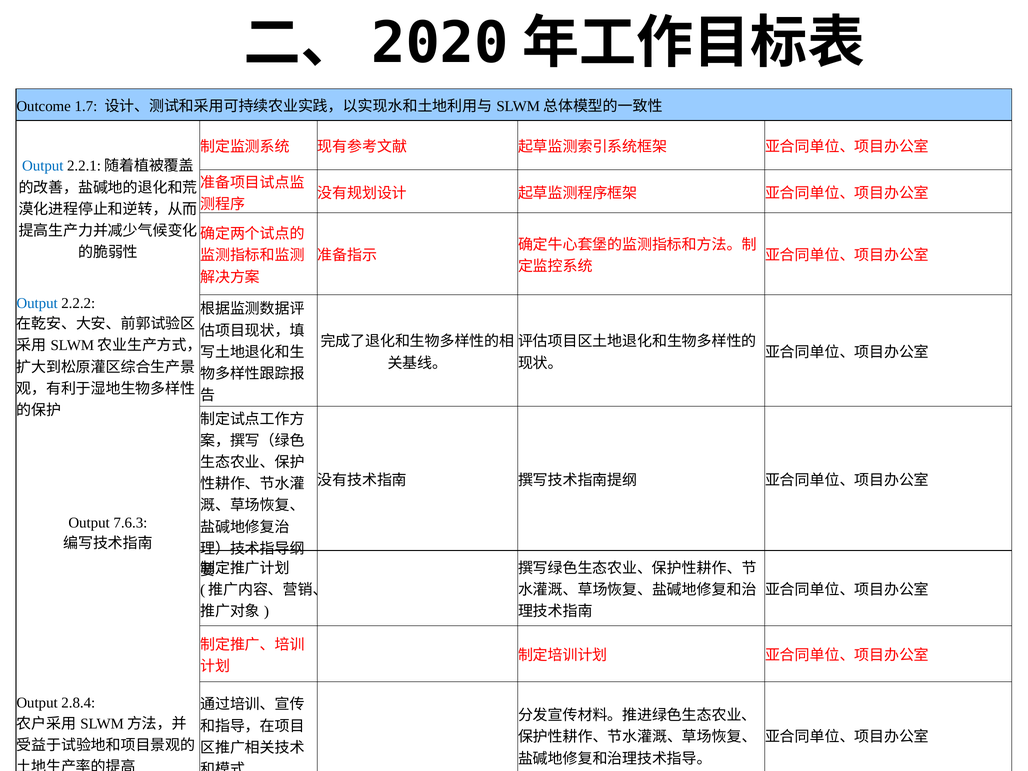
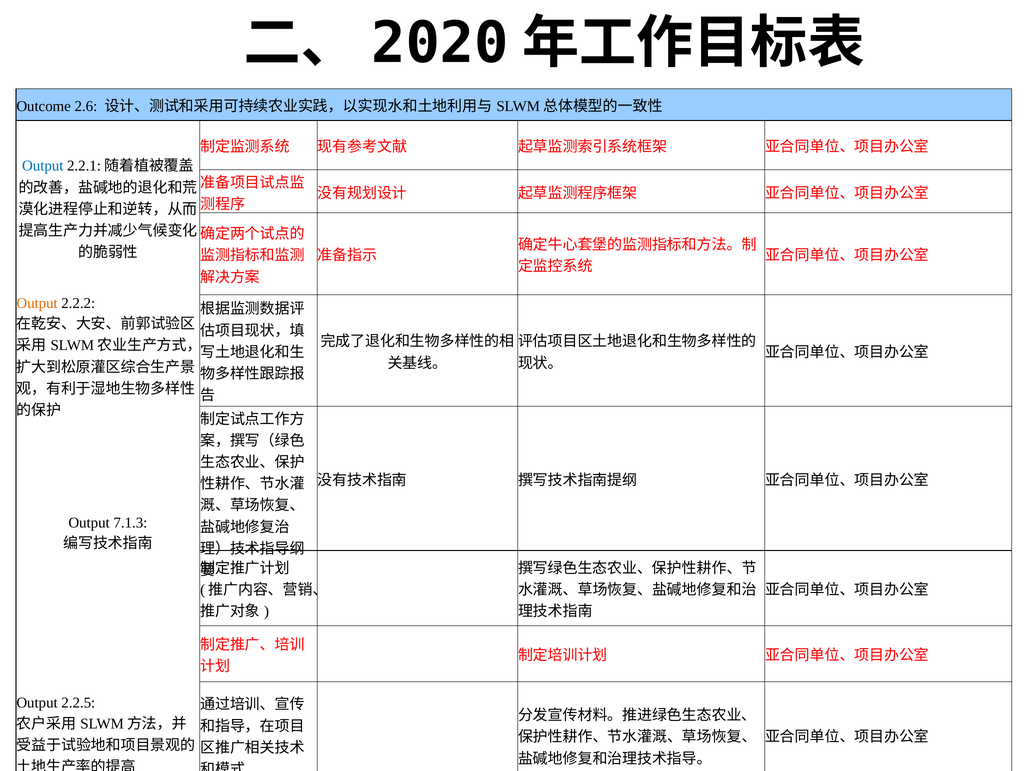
1.7: 1.7 -> 2.6 (86, 106)
Output colour: blue -> orange (37, 303)
7.6.3: 7.6.3 -> 7.1.3 (130, 523)
2.8.4: 2.8.4 -> 2.2.5 (78, 703)
